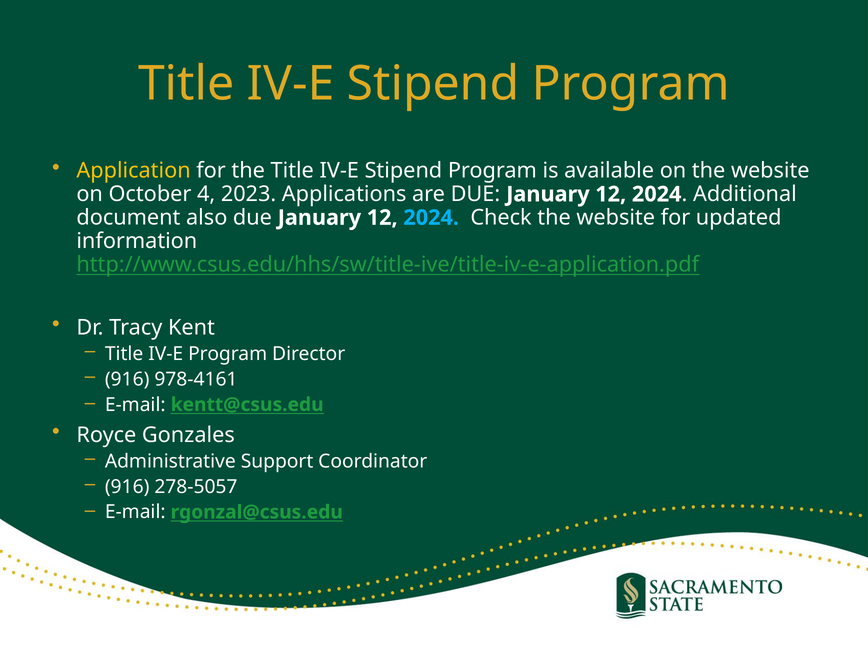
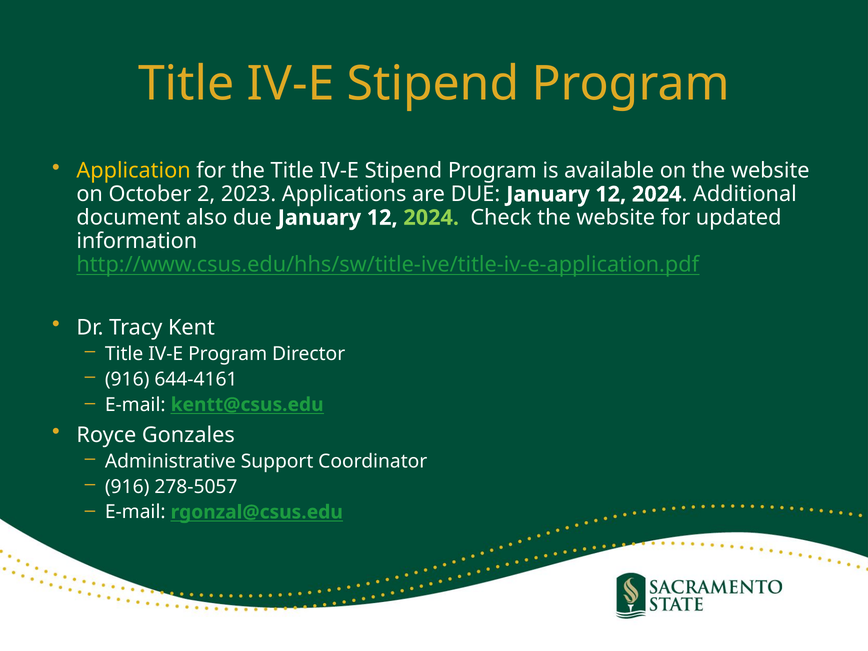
4: 4 -> 2 (206, 194)
2024 colour: light blue -> light green (431, 218)
978-4161: 978-4161 -> 644-4161 (196, 379)
